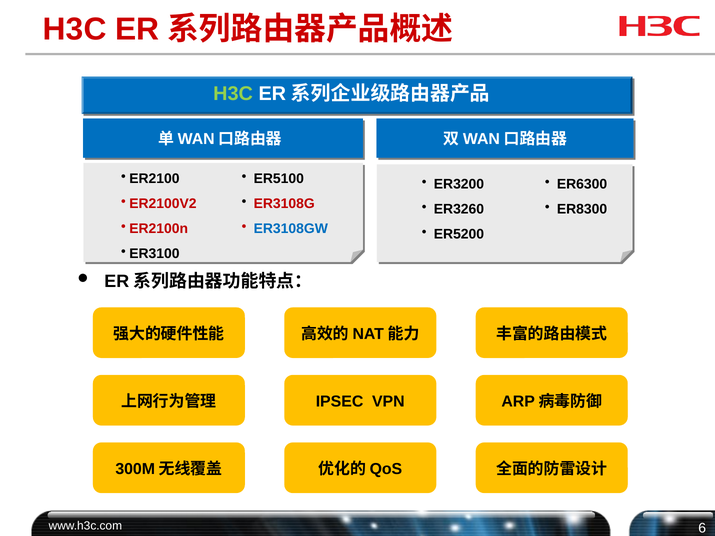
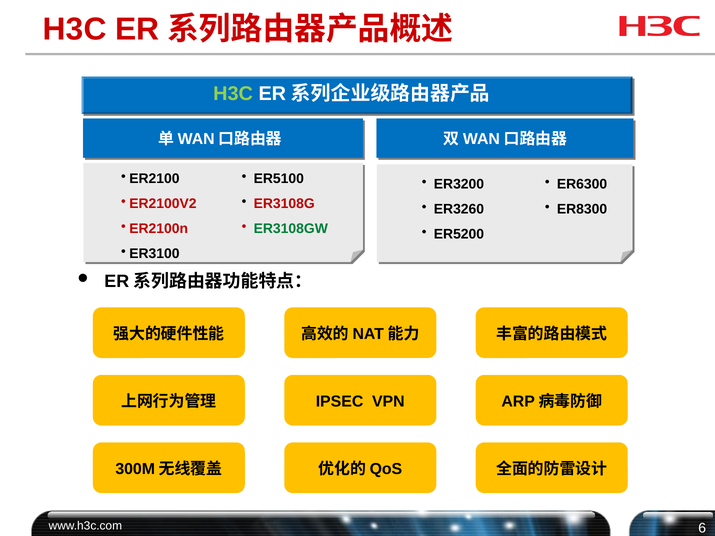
ER3108GW colour: blue -> green (291, 229)
